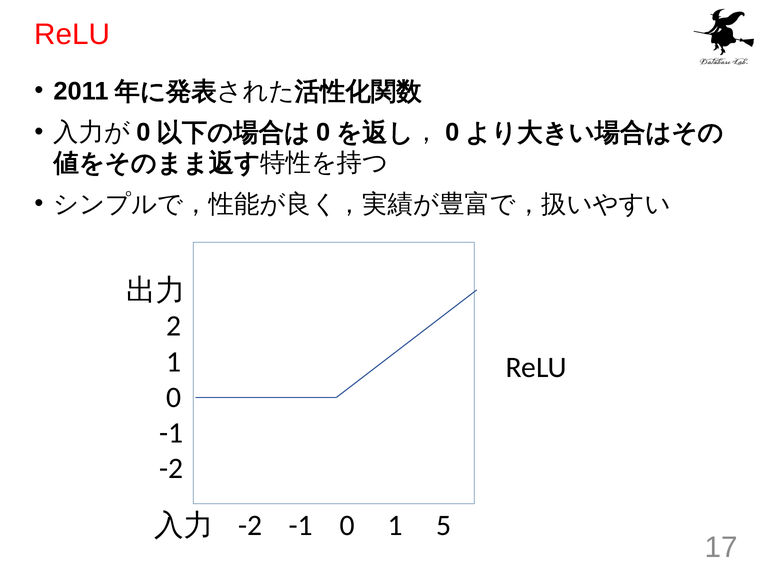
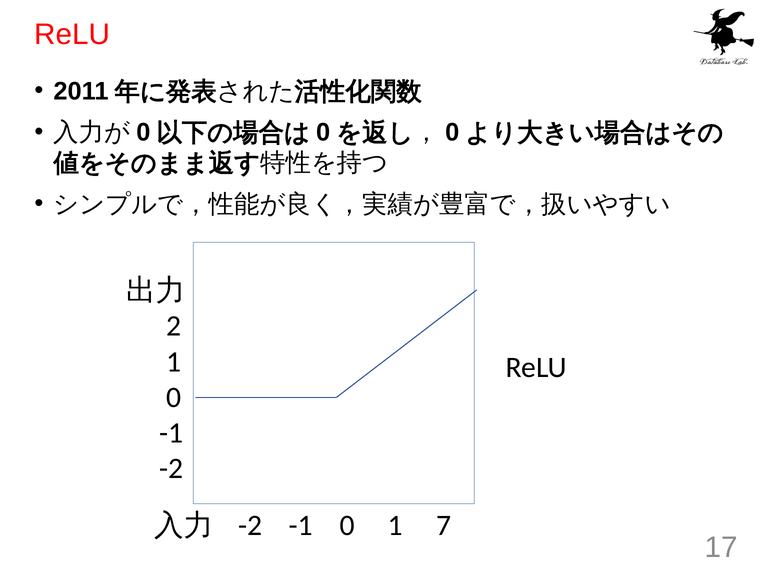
5: 5 -> 7 (444, 525)
